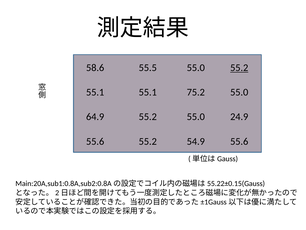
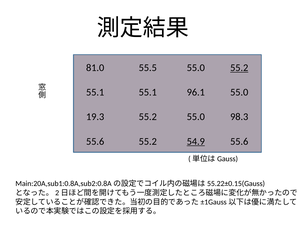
58.6: 58.6 -> 81.0 (95, 68)
75.2: 75.2 -> 96.1 (196, 92)
64.9: 64.9 -> 19.3 (95, 117)
24.9: 24.9 -> 98.3 (239, 117)
54.9 underline: none -> present (196, 141)
